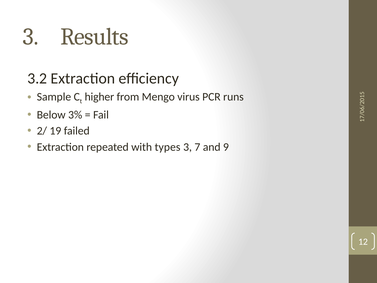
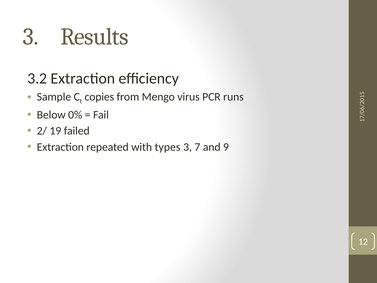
higher: higher -> copies (99, 97)
3%: 3% -> 0% (75, 115)
